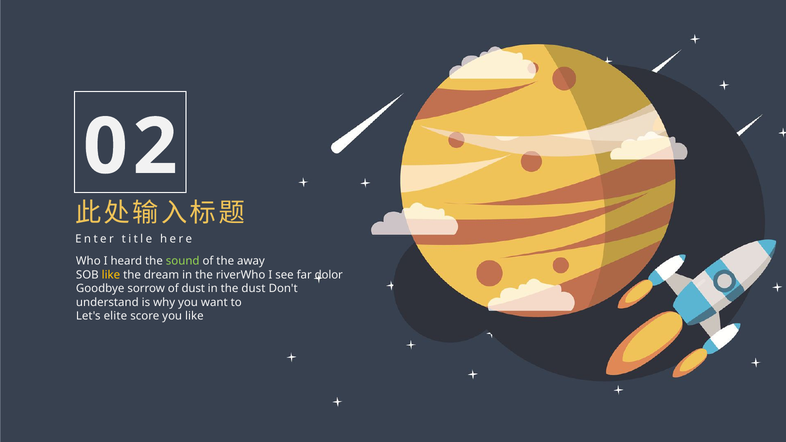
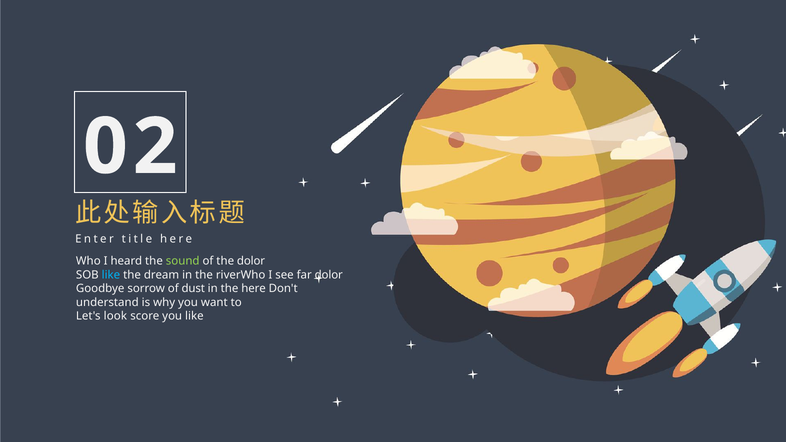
the away: away -> dolor (251, 261)
like colour: yellow -> light blue (111, 275)
the dust: dust -> here (254, 289)
elite: elite -> look (115, 316)
